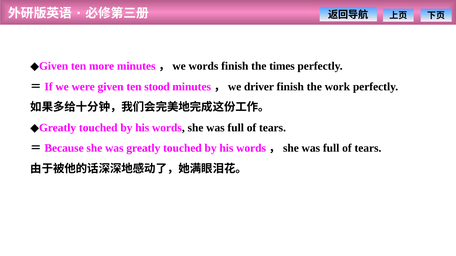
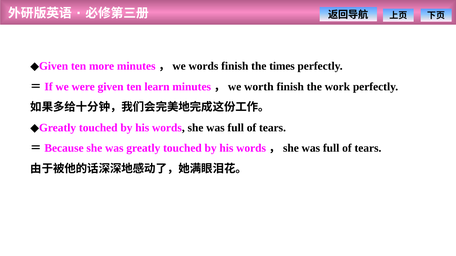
stood: stood -> learn (157, 87)
driver: driver -> worth (259, 87)
